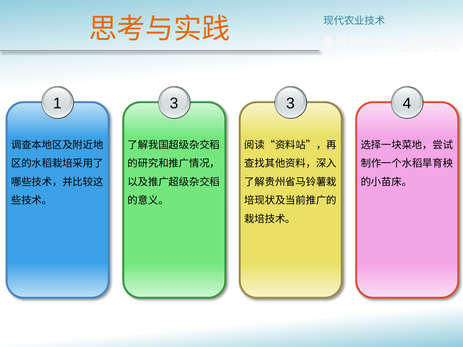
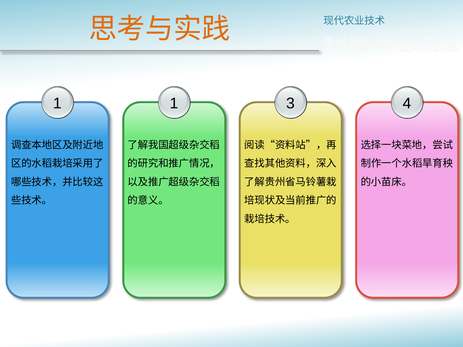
1 3: 3 -> 1 (174, 104)
